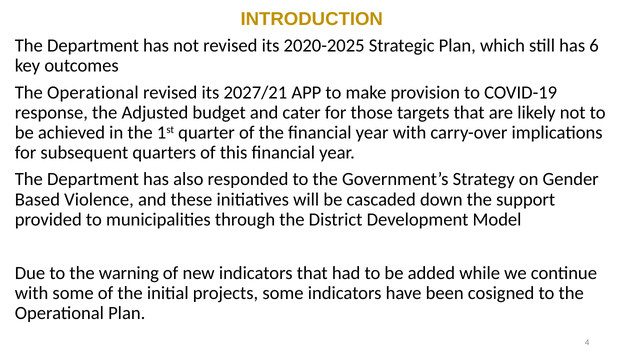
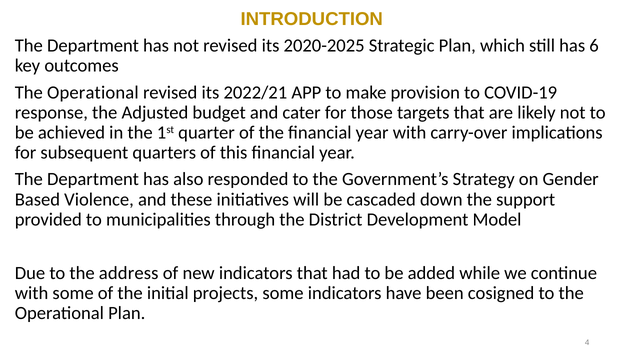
2027/21: 2027/21 -> 2022/21 (255, 92)
warning: warning -> address (129, 273)
